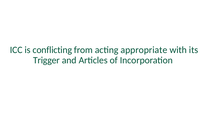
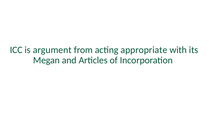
conflicting: conflicting -> argument (52, 50)
Trigger: Trigger -> Megan (46, 60)
